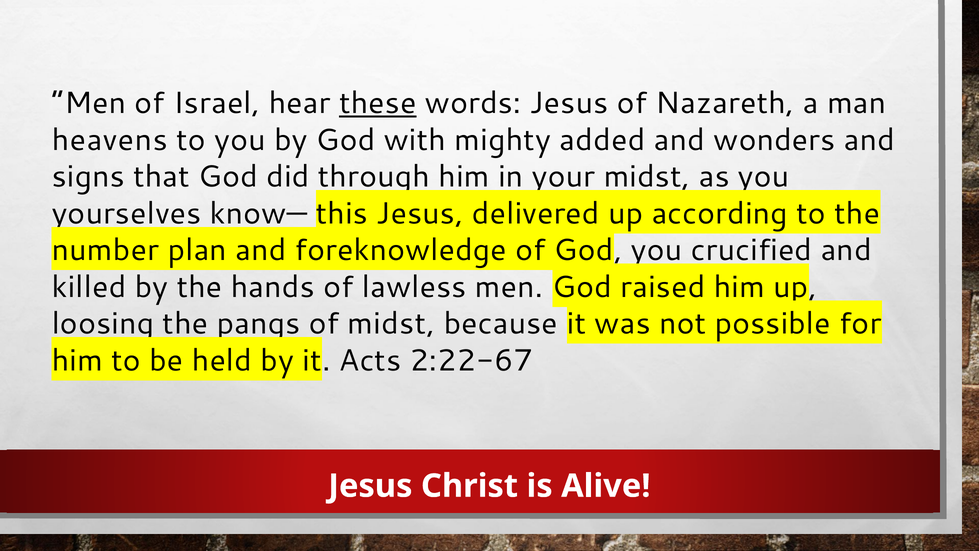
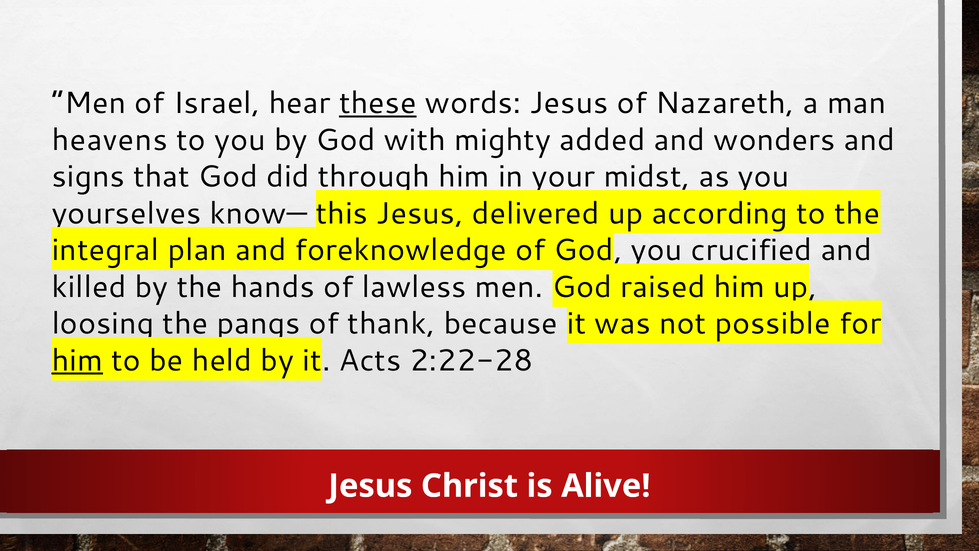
number: number -> integral (105, 250)
of midst: midst -> thank (391, 323)
him underline: none -> present (77, 360)
2:22-67: 2:22-67 -> 2:22-28 (471, 360)
